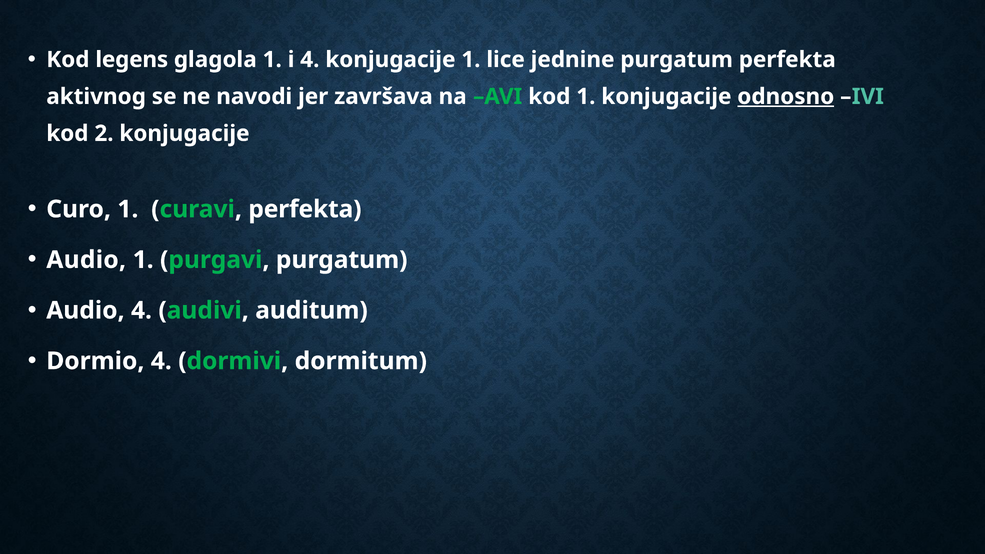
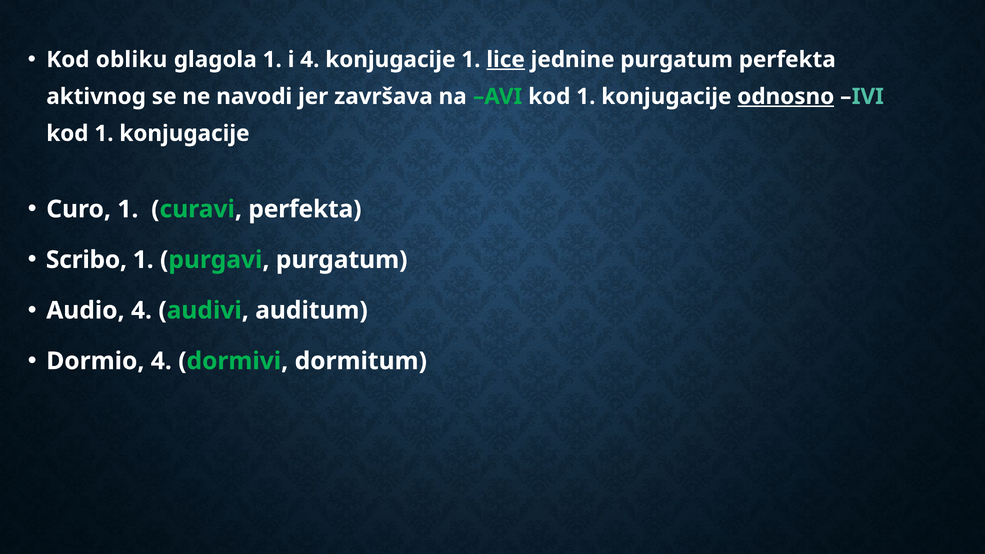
legens: legens -> obliku (132, 60)
lice underline: none -> present (506, 60)
2: 2 -> 1 (104, 133)
Audio: Audio -> Scribo (86, 260)
